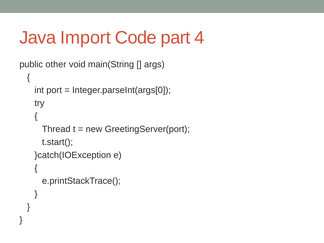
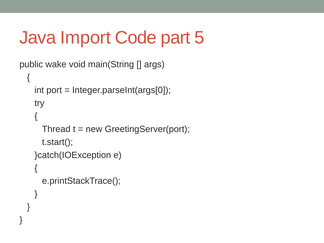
4: 4 -> 5 (199, 38)
other: other -> wake (56, 64)
